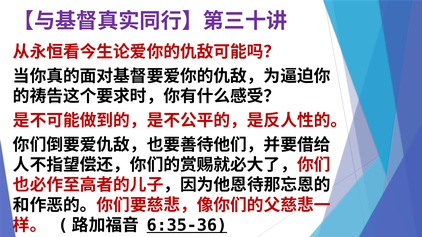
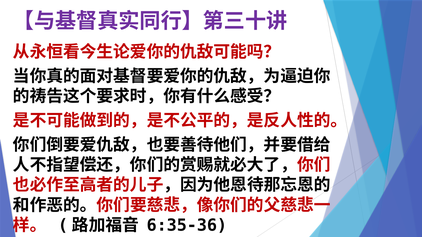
6:35-36 underline: present -> none (187, 226)
